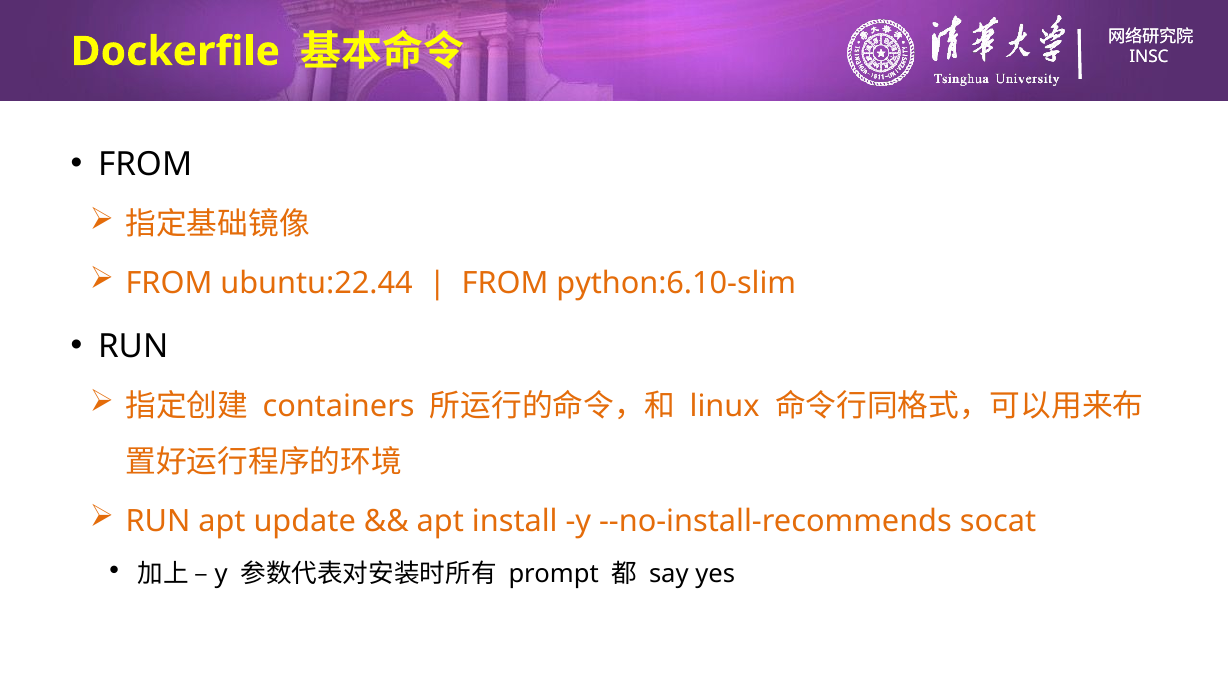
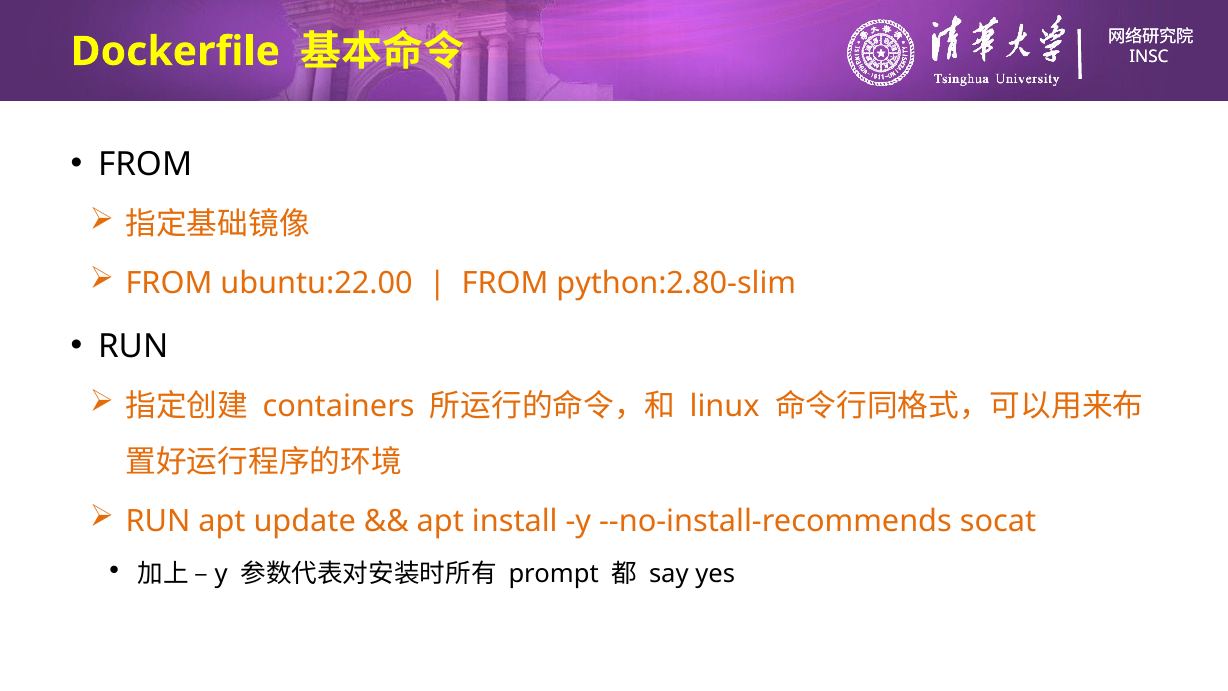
ubuntu:22.44: ubuntu:22.44 -> ubuntu:22.00 (317, 284)
python:6.10-slim: python:6.10-slim -> python:2.80-slim (676, 284)
